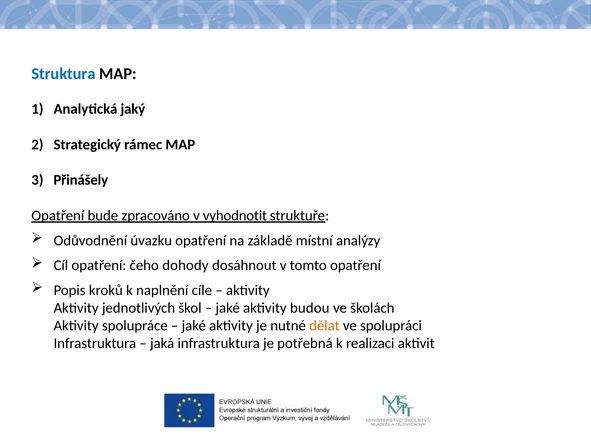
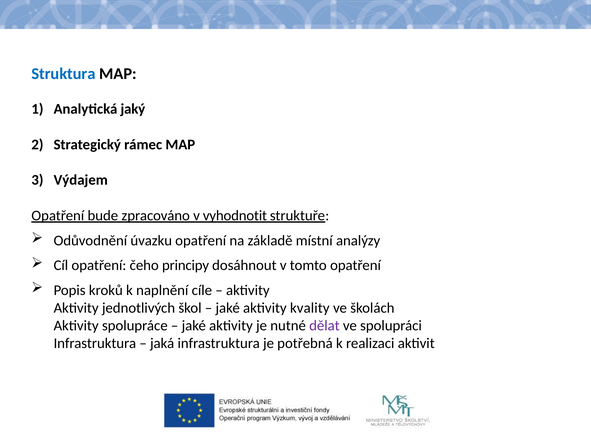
Přinášely: Přinášely -> Výdajem (81, 180)
dohody: dohody -> principy (186, 265)
budou: budou -> kvality (310, 307)
dělat colour: orange -> purple (324, 325)
